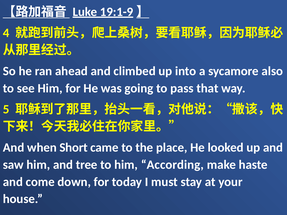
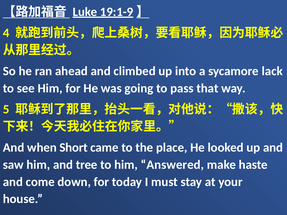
also: also -> lack (272, 71)
According: According -> Answered (172, 165)
